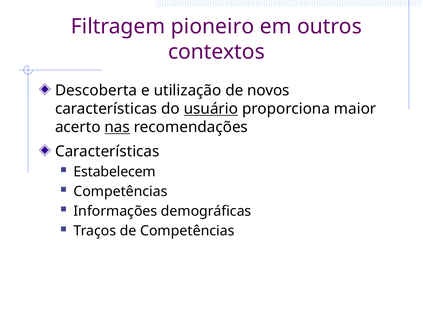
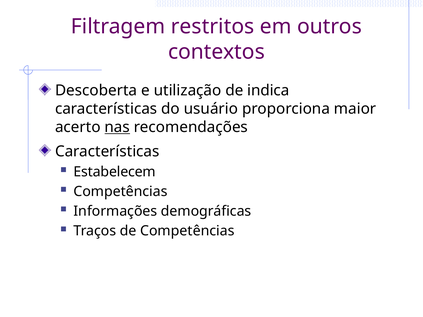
pioneiro: pioneiro -> restritos (213, 27)
novos: novos -> indica (268, 91)
usuário underline: present -> none (211, 109)
